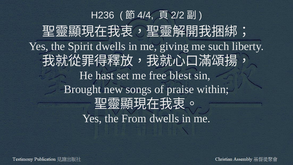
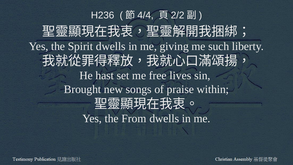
blest: blest -> lives (180, 76)
